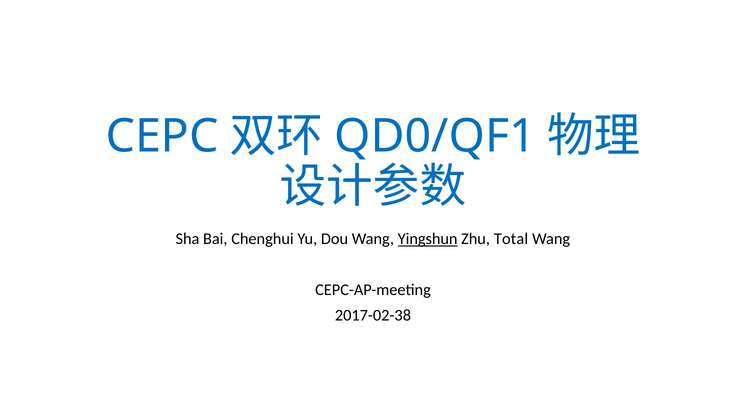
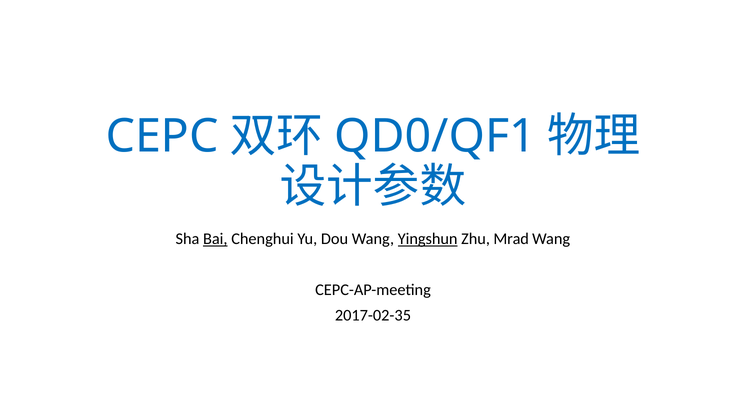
Bai underline: none -> present (215, 239)
Total: Total -> Mrad (511, 239)
2017-02-38: 2017-02-38 -> 2017-02-35 (373, 315)
